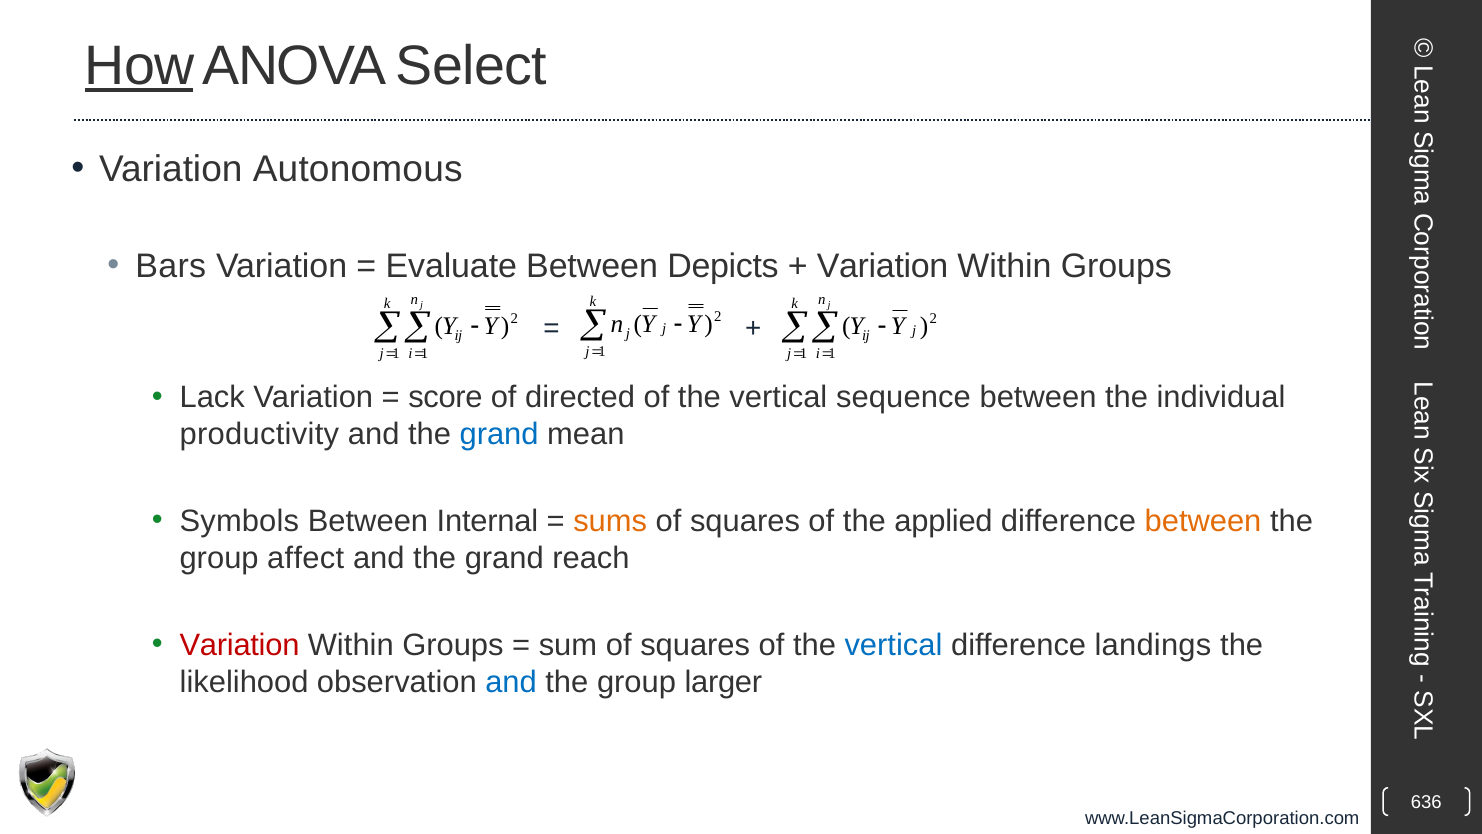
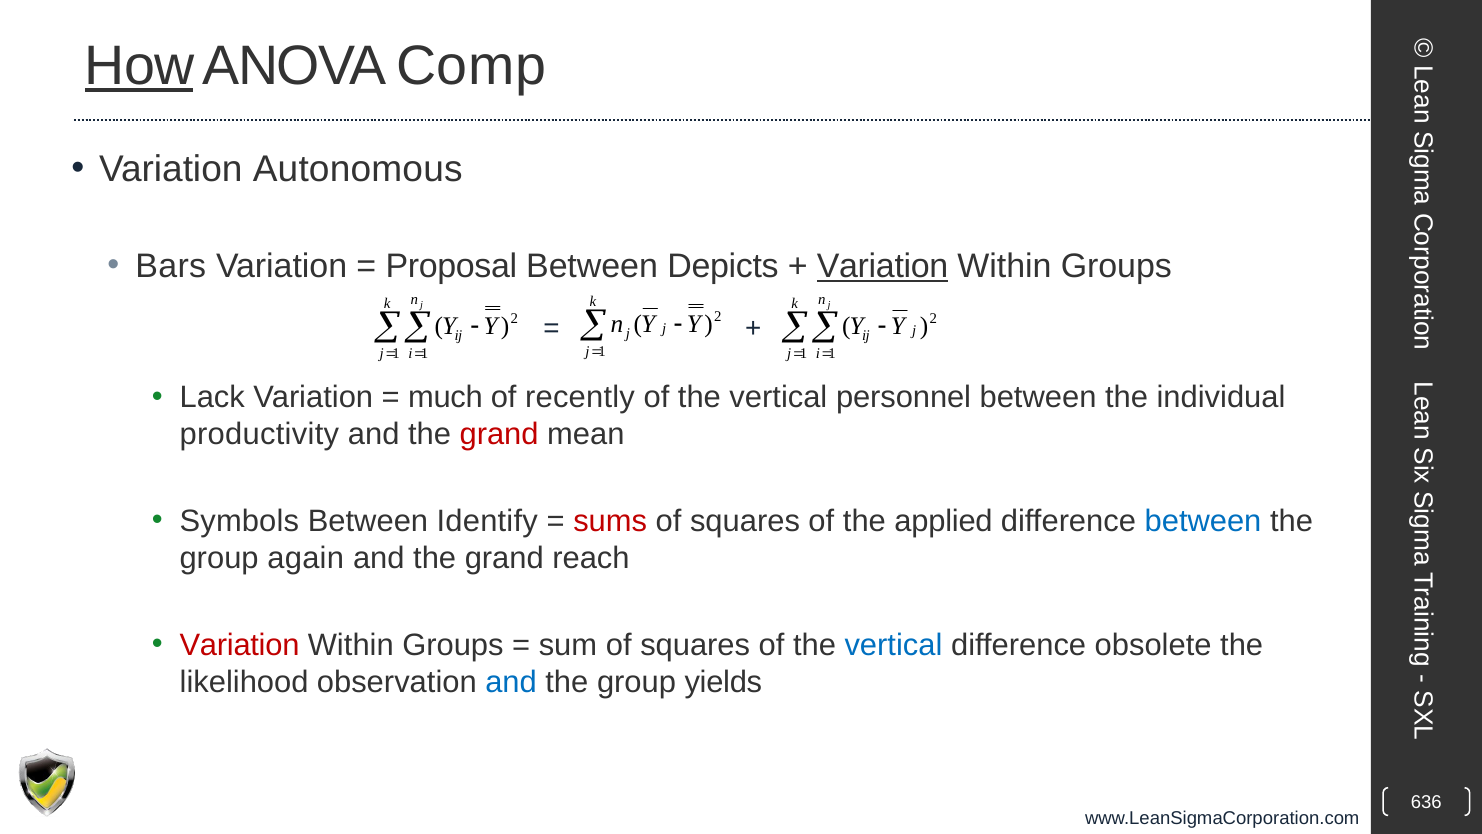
Select: Select -> Comp (471, 66)
Evaluate: Evaluate -> Proposal (451, 266)
Variation underline: none -> present (883, 266)
score: score -> much (445, 397)
directed: directed -> recently (580, 397)
sequence: sequence -> personnel (904, 397)
grand colour: blue -> red (499, 434)
Internal: Internal -> Identify (487, 521)
sums colour: orange -> red (610, 521)
between colour: orange -> blue (1203, 521)
affect: affect -> again (306, 558)
landings: landings -> obsolete (1153, 645)
larger: larger -> yields (723, 682)
